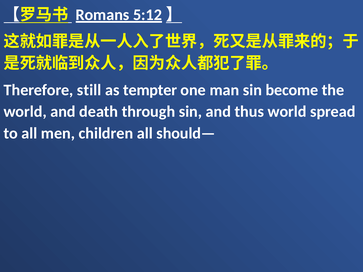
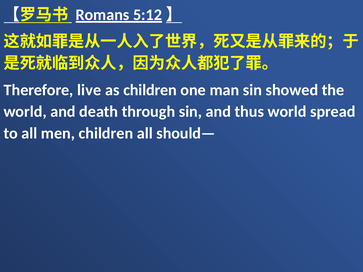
still: still -> live (89, 90)
as tempter: tempter -> children (150, 90)
become: become -> showed (292, 90)
